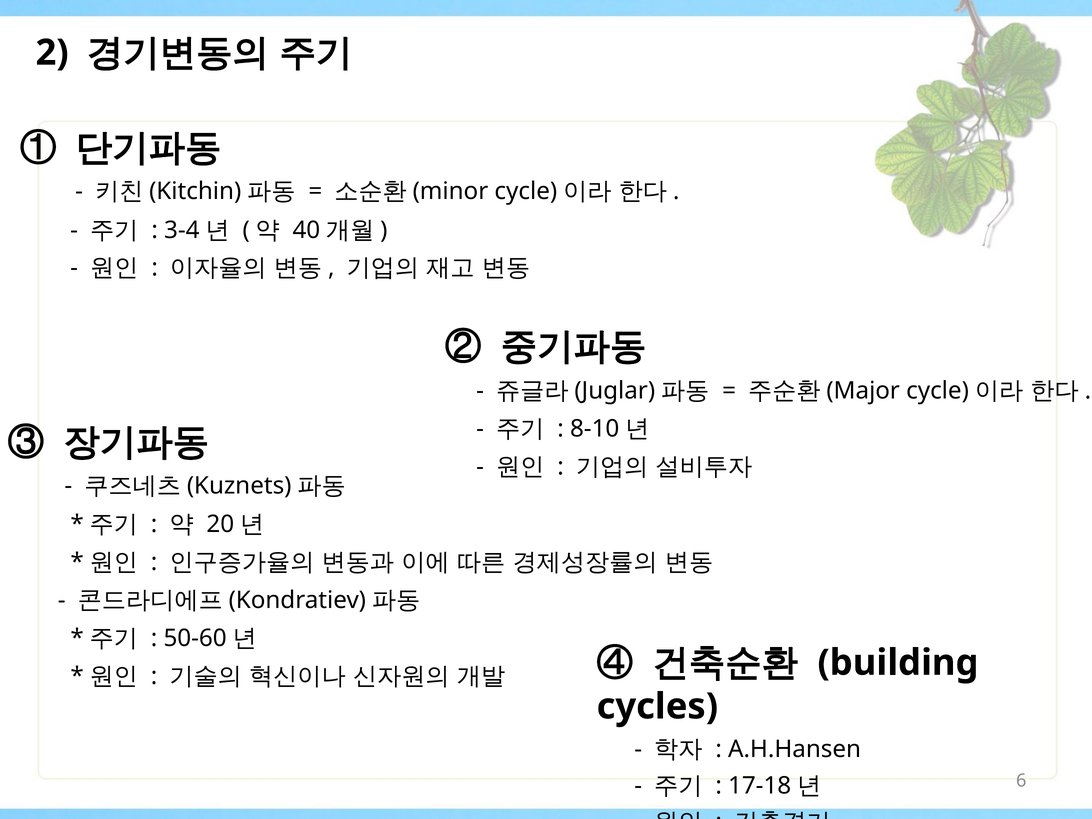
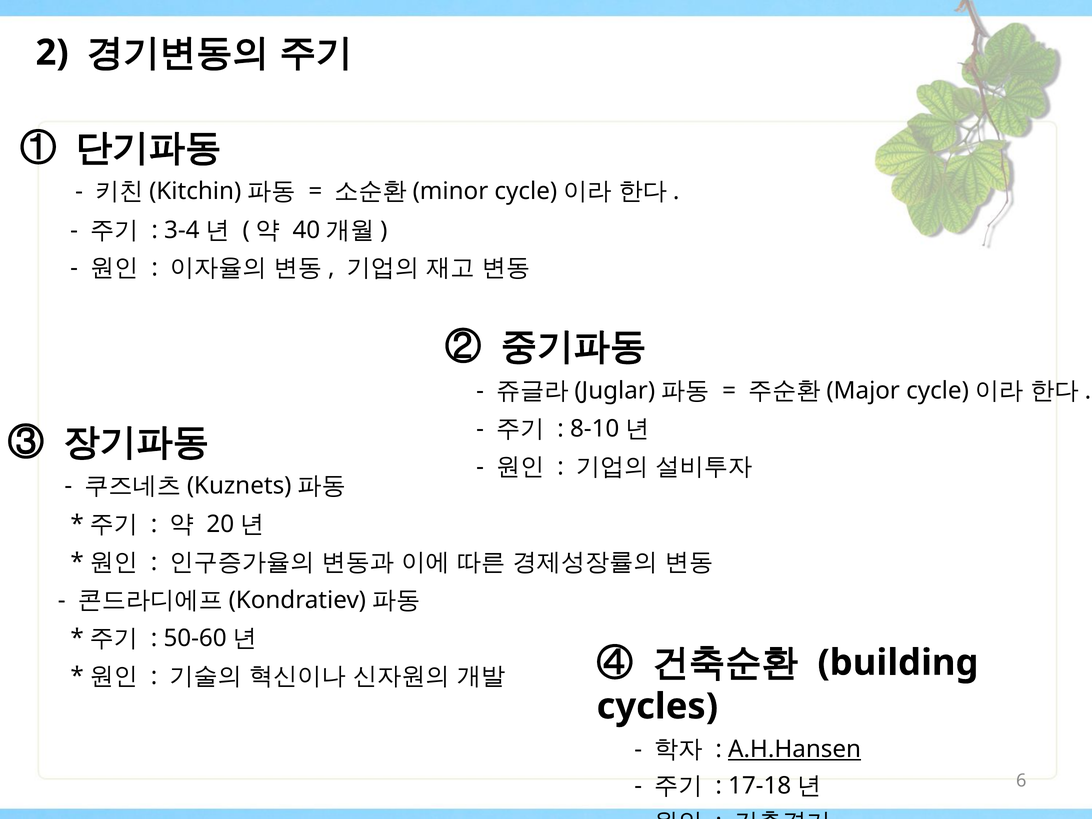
A.H.Hansen underline: none -> present (795, 749)
